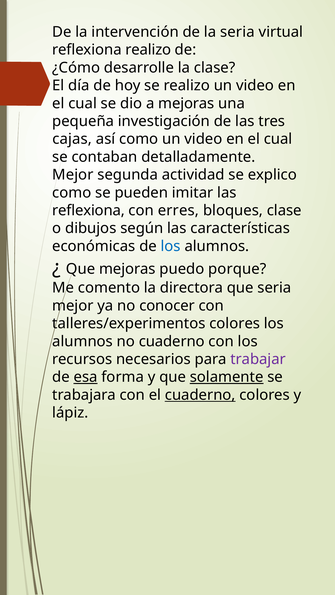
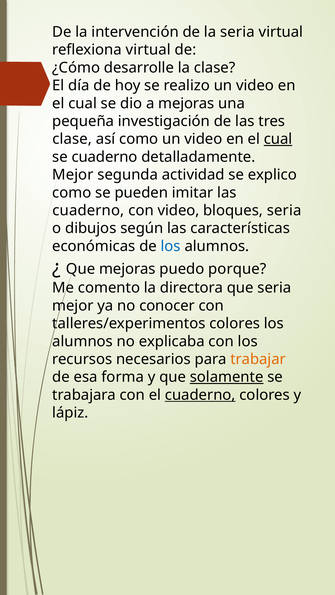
reflexiona realizo: realizo -> virtual (148, 50)
cajas: cajas -> clase (72, 139)
cual underline: none -> present (278, 139)
se contaban: contaban -> cuaderno (105, 157)
reflexiona: reflexiona -> cuaderno (88, 211)
con erres: erres -> video (178, 211)
bloques clase: clase -> seria (284, 211)
no cuaderno: cuaderno -> explicaba (172, 342)
trabajar colour: purple -> orange (258, 360)
esa underline: present -> none (86, 377)
